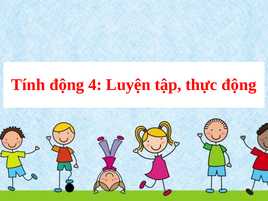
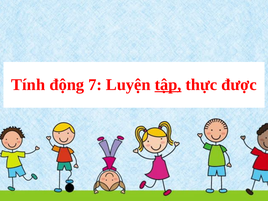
4: 4 -> 7 (95, 85)
tập underline: none -> present (168, 85)
thực động: động -> được (239, 85)
